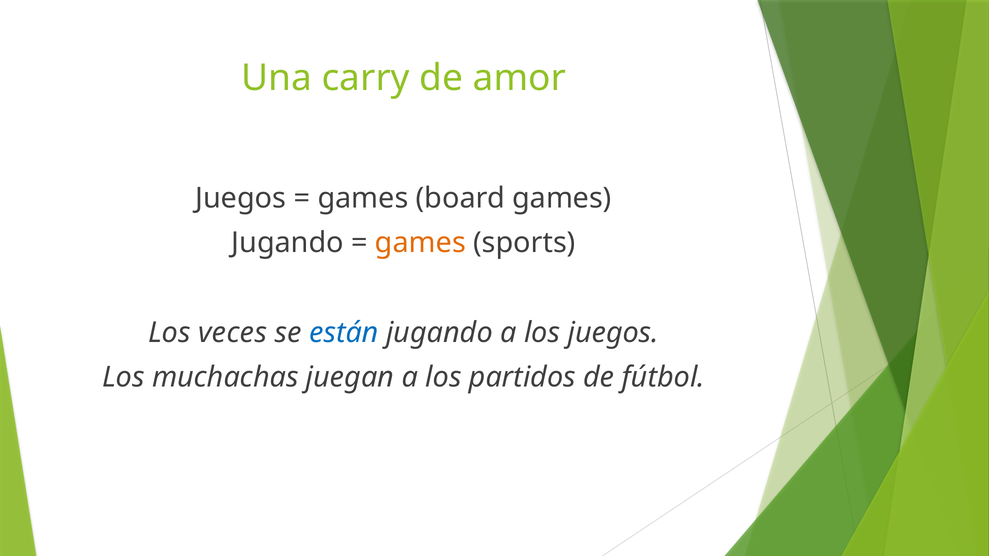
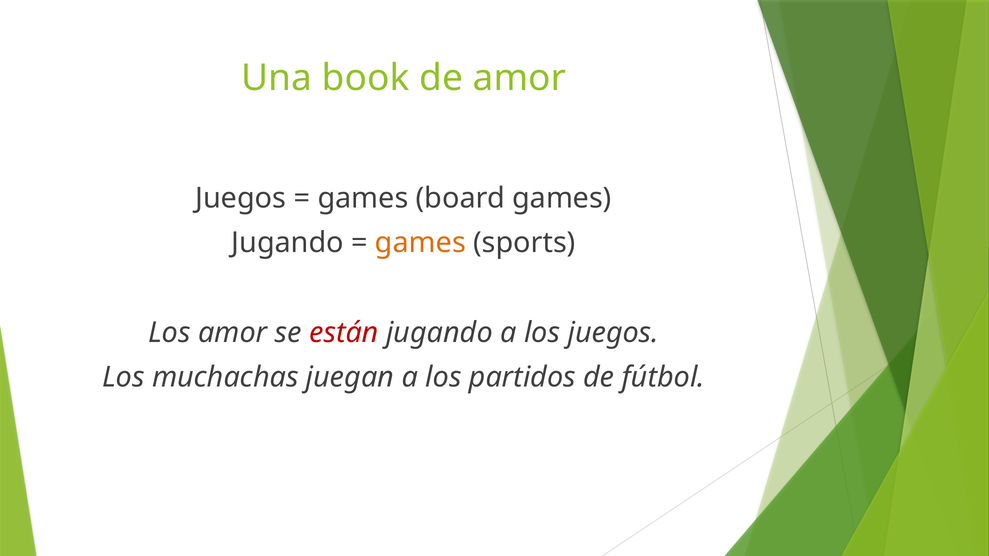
carry: carry -> book (366, 78)
Los veces: veces -> amor (233, 333)
están colour: blue -> red (344, 333)
